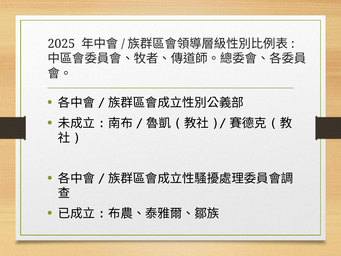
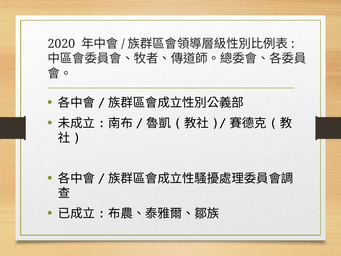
2025: 2025 -> 2020 (61, 44)
